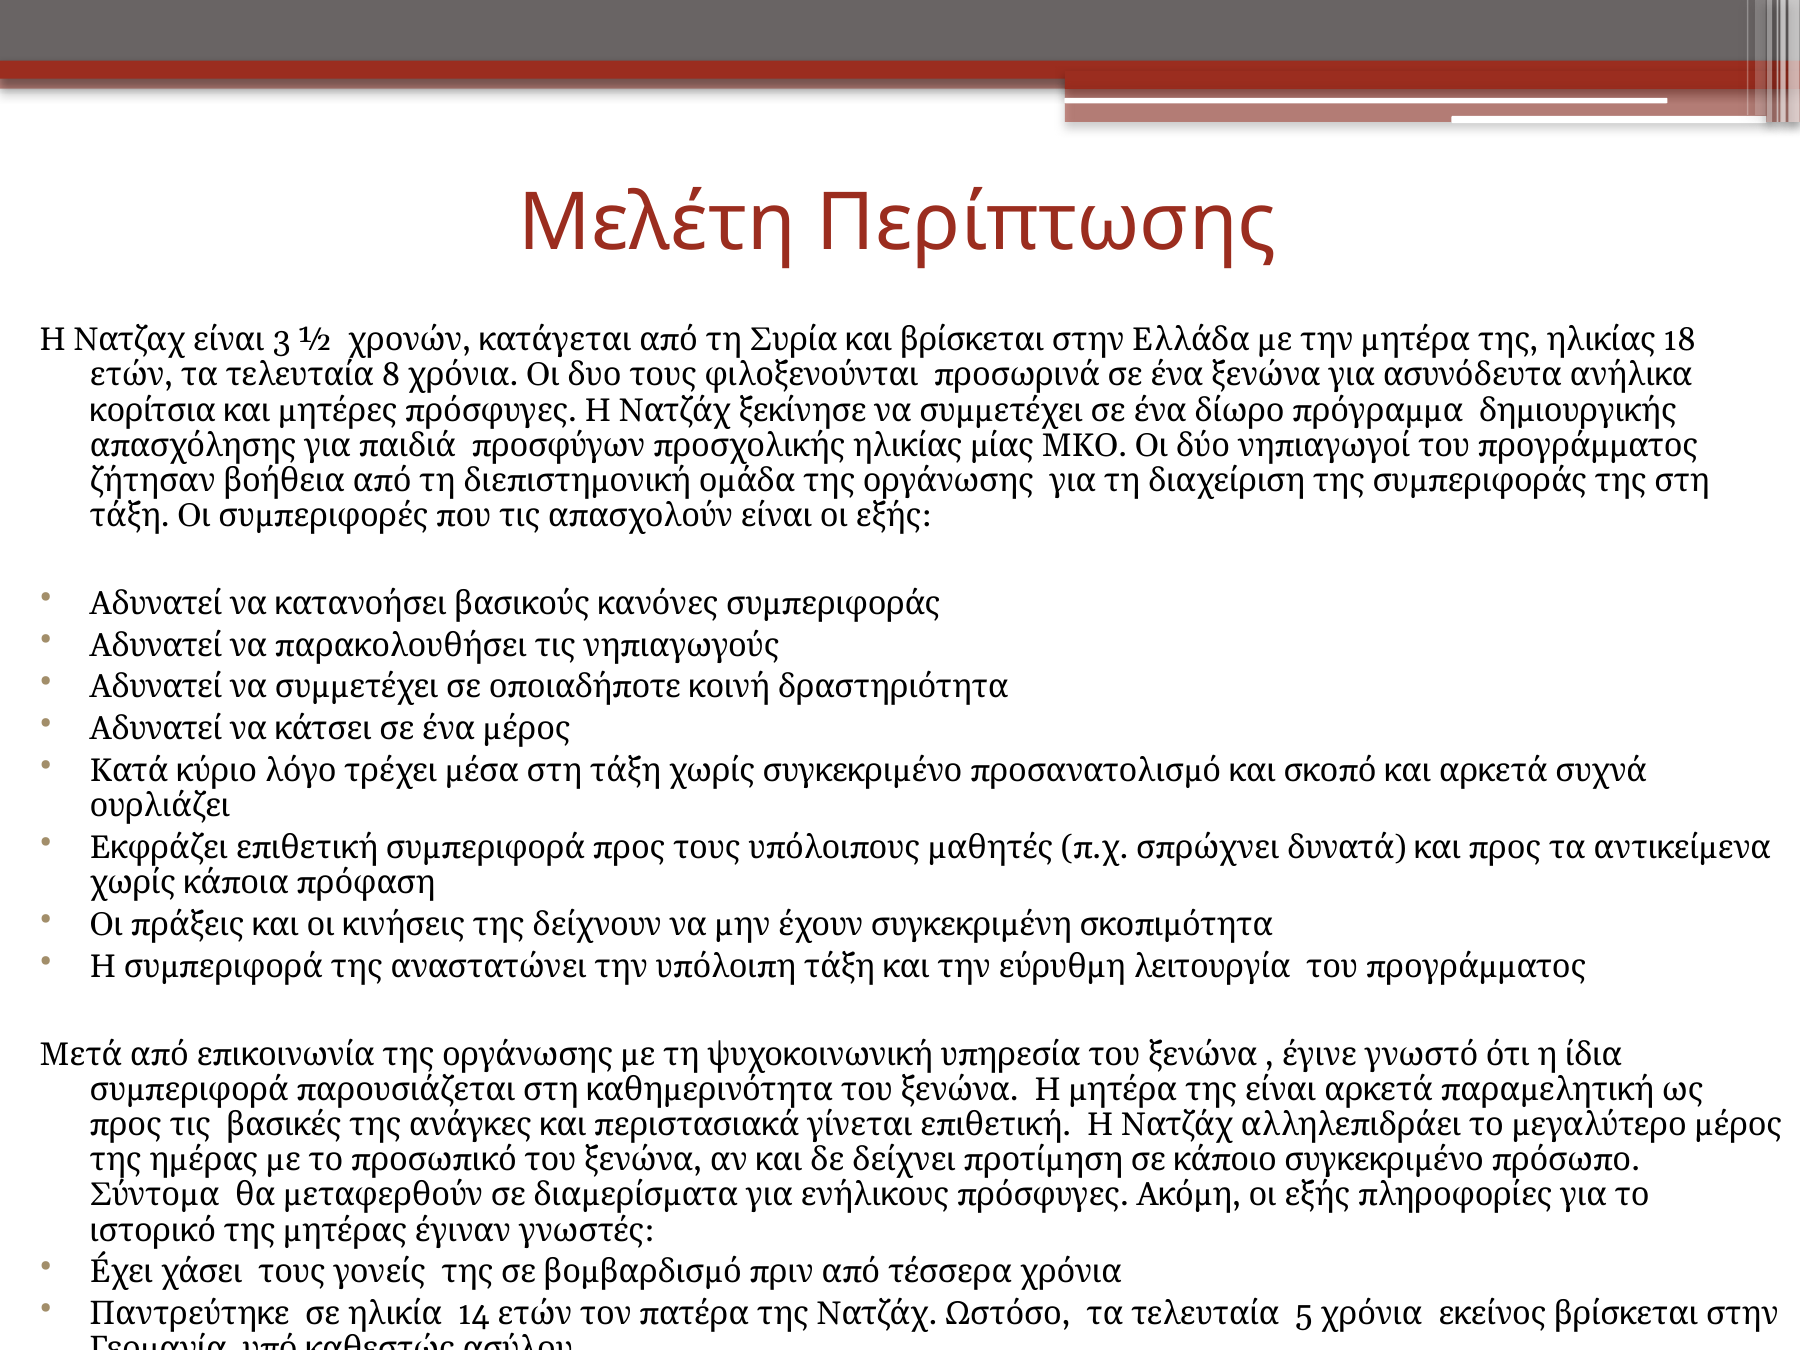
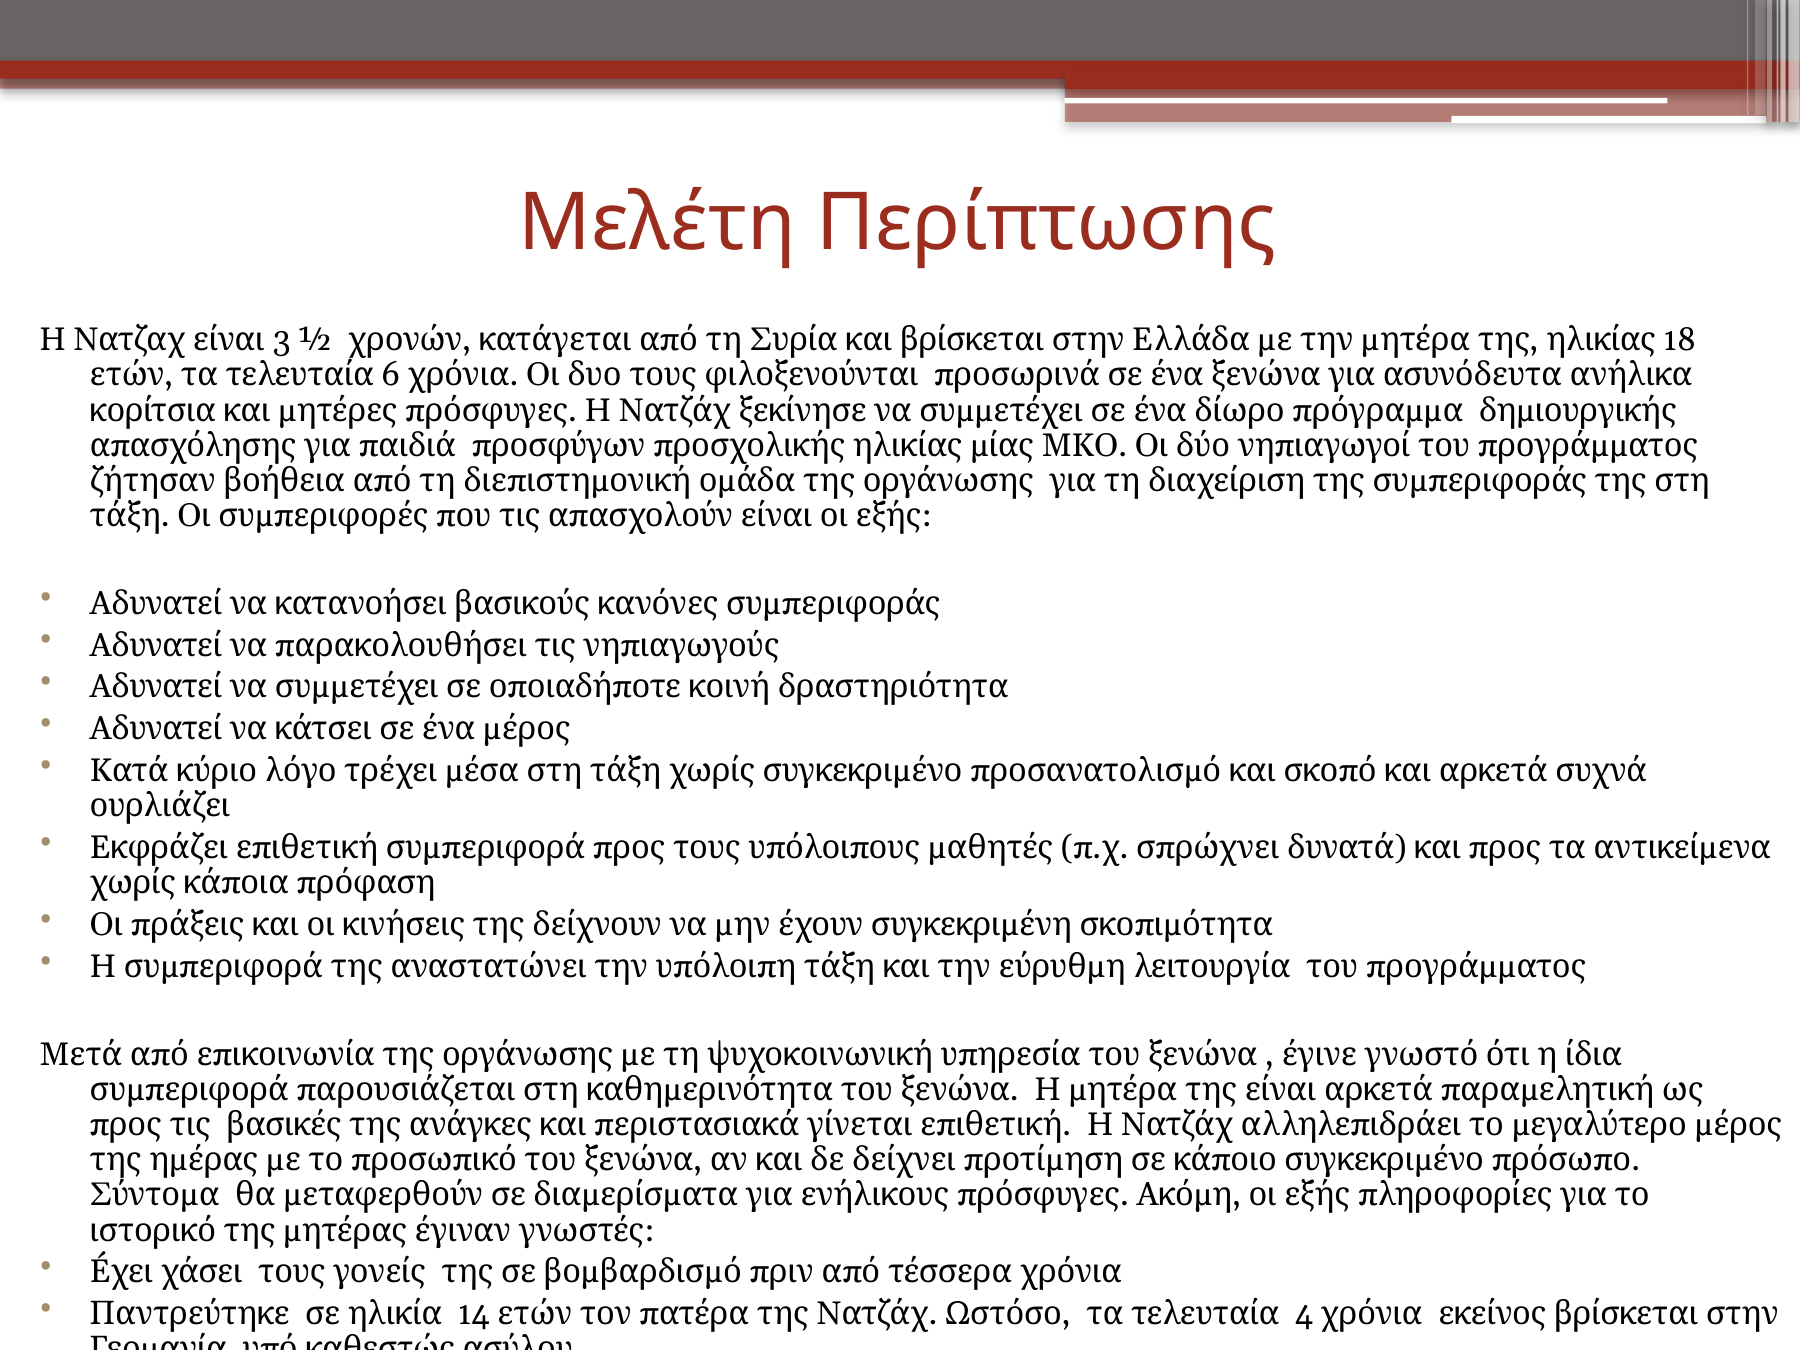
8: 8 -> 6 (391, 375)
5: 5 -> 4 (1304, 1314)
